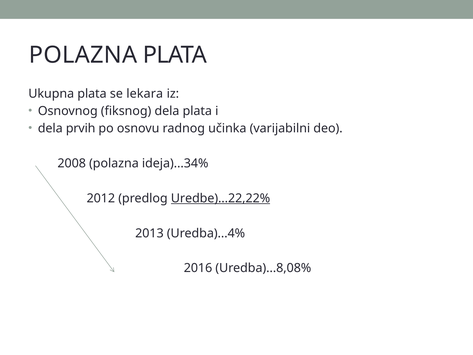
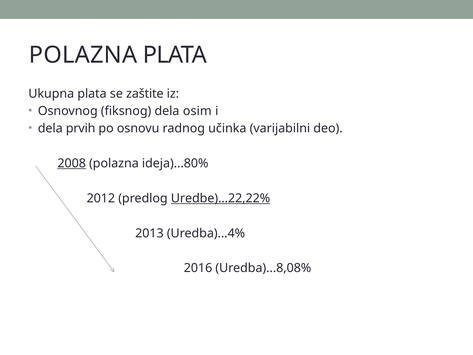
lekara: lekara -> zaštite (145, 93)
dela plata: plata -> osim (197, 111)
2008 underline: none -> present (72, 163)
ideja)...34%: ideja)...34% -> ideja)...80% (175, 163)
